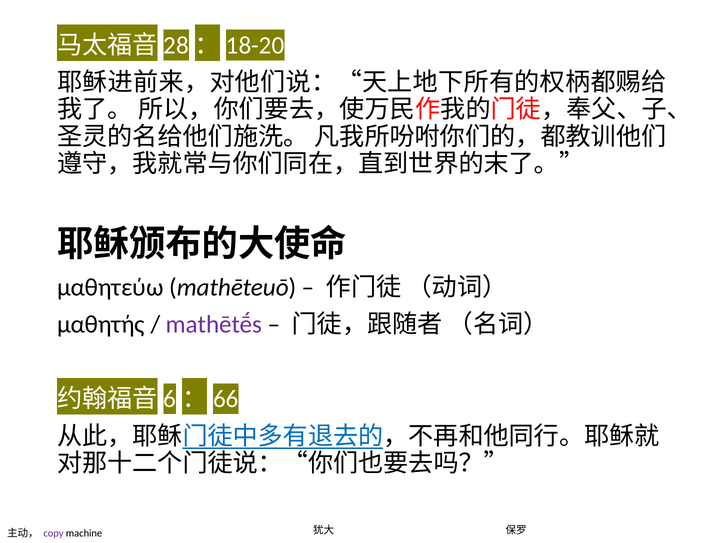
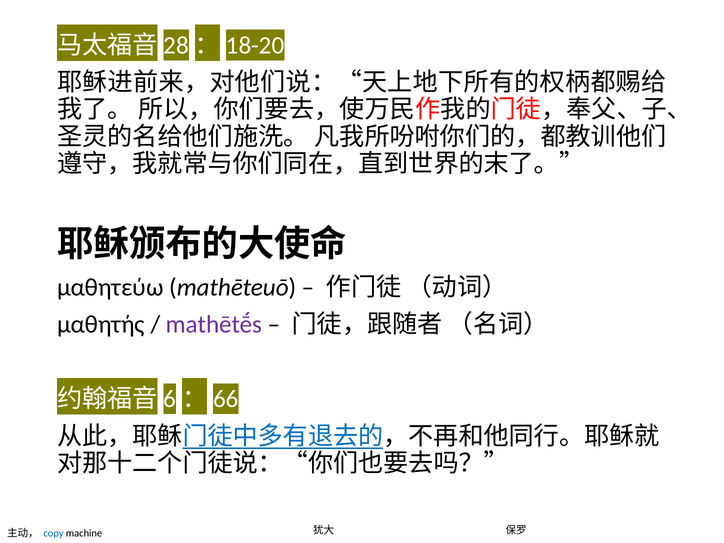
copy colour: purple -> blue (53, 533)
